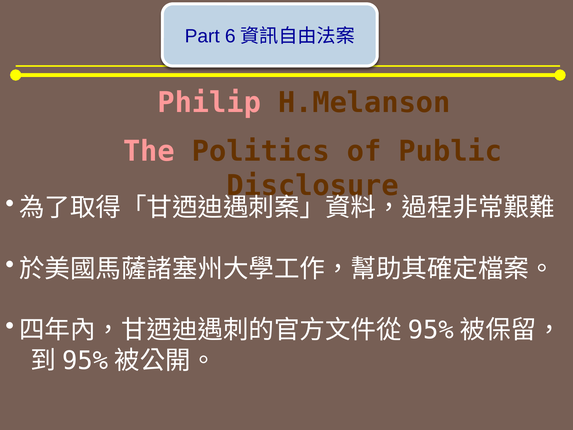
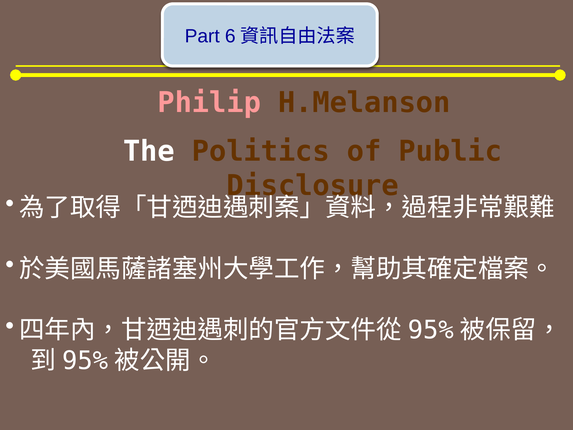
The colour: pink -> white (149, 151)
